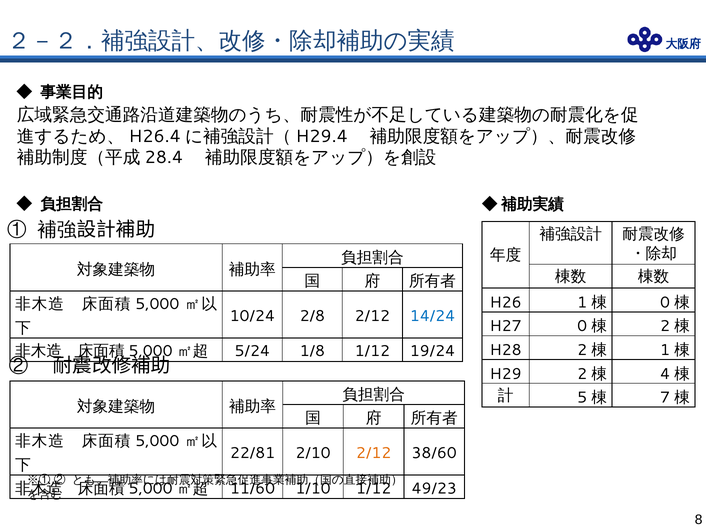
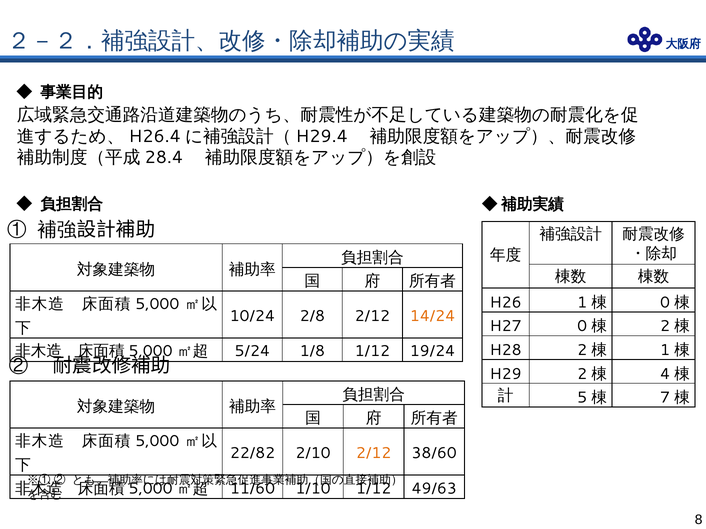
14/24 colour: blue -> orange (432, 316)
22/81: 22/81 -> 22/82 (253, 453)
49/23: 49/23 -> 49/63 (434, 489)
